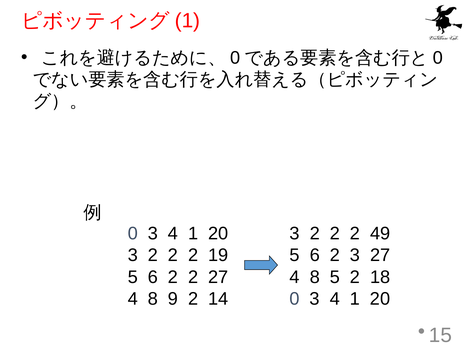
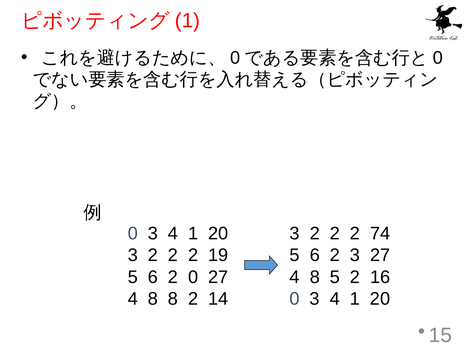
49: 49 -> 74 (380, 234)
6 2 2: 2 -> 0 (193, 277)
18: 18 -> 16 (380, 277)
8 9: 9 -> 8 (173, 299)
